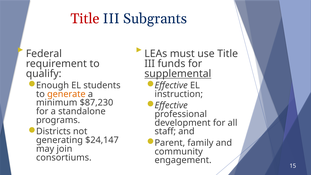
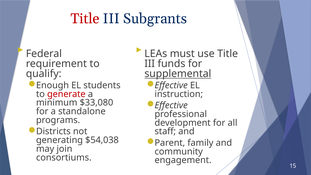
generate colour: orange -> red (66, 94)
$87,230: $87,230 -> $33,080 (96, 103)
$24,147: $24,147 -> $54,038 (102, 140)
